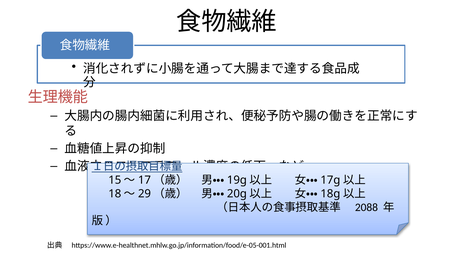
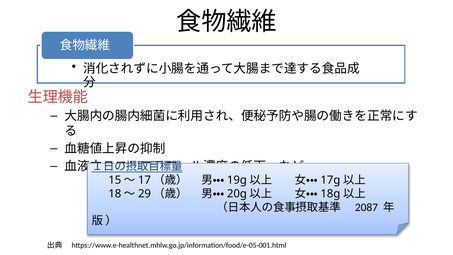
2088: 2088 -> 2087 (366, 207)
